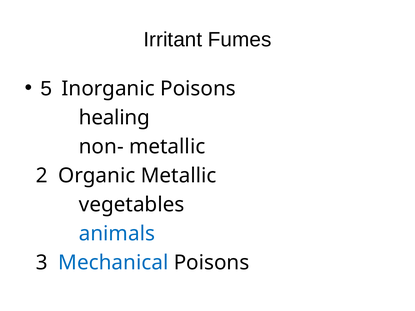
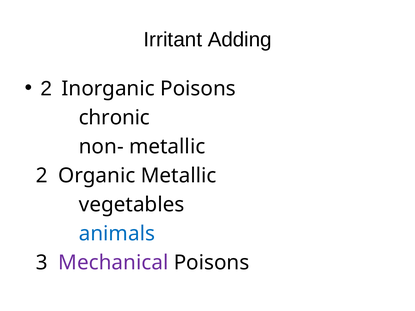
Fumes: Fumes -> Adding (240, 40)
5: 5 -> 2 (46, 89)
healing: healing -> chronic (114, 118)
Mechanical colour: blue -> purple (113, 263)
